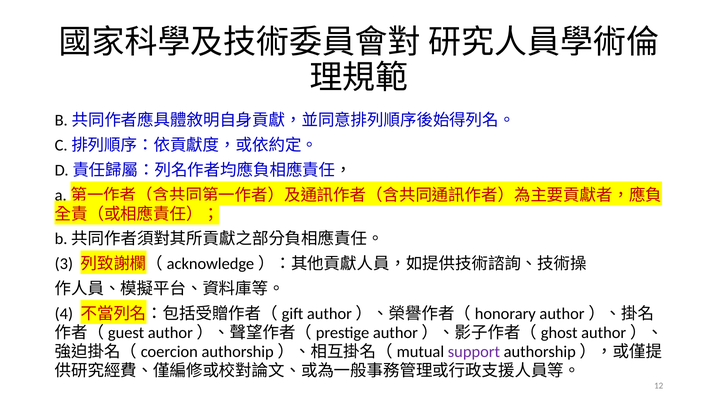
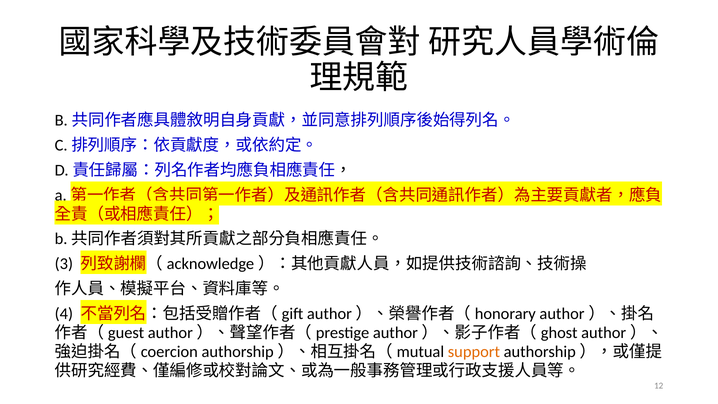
support colour: purple -> orange (474, 352)
